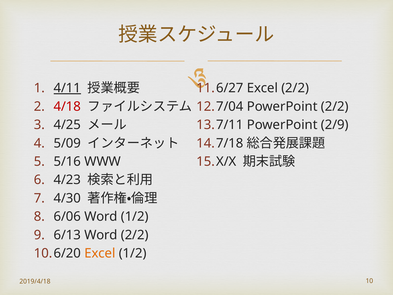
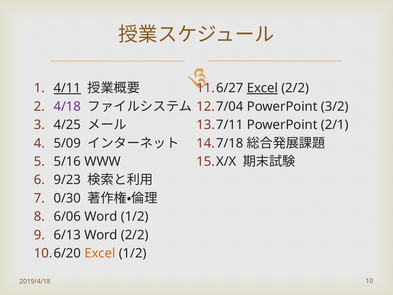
Excel underline: none -> present (262, 88)
4/18 colour: red -> purple (67, 106)
PowerPoint 2/2: 2/2 -> 3/2 (335, 106)
2/9: 2/9 -> 2/1 (335, 125)
4/23: 4/23 -> 9/23 (67, 180)
4/30: 4/30 -> 0/30 (67, 198)
